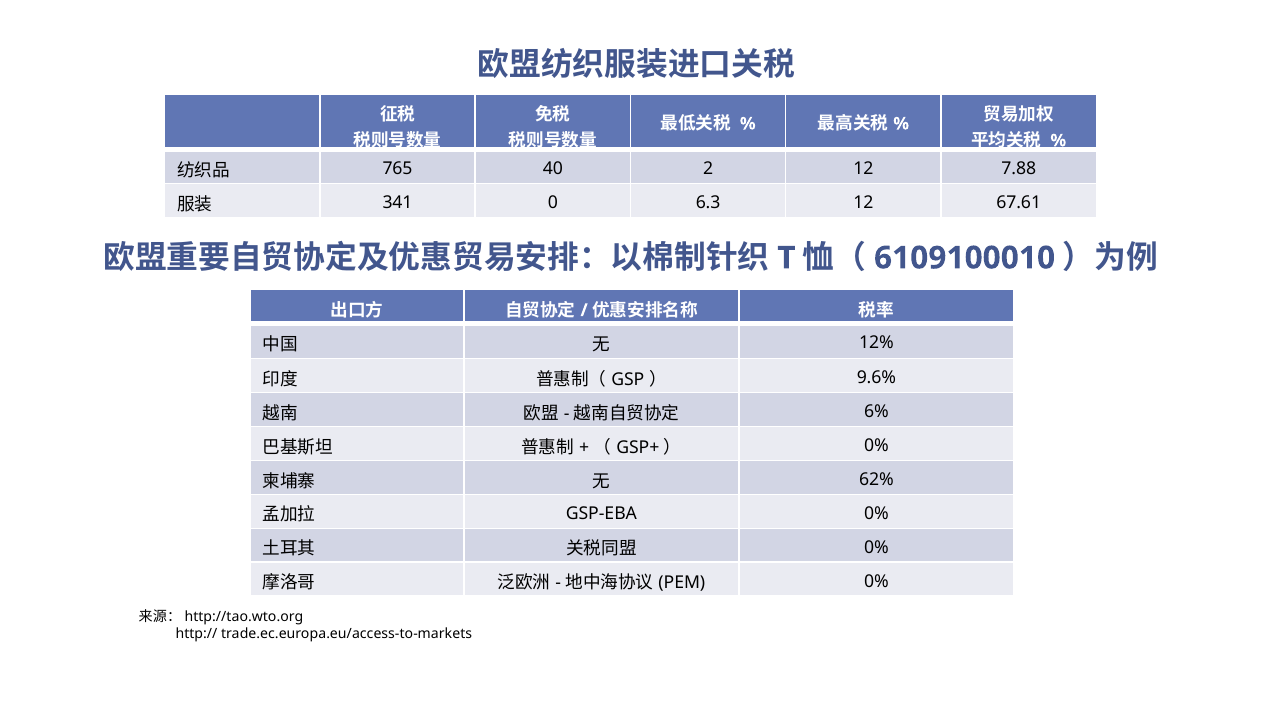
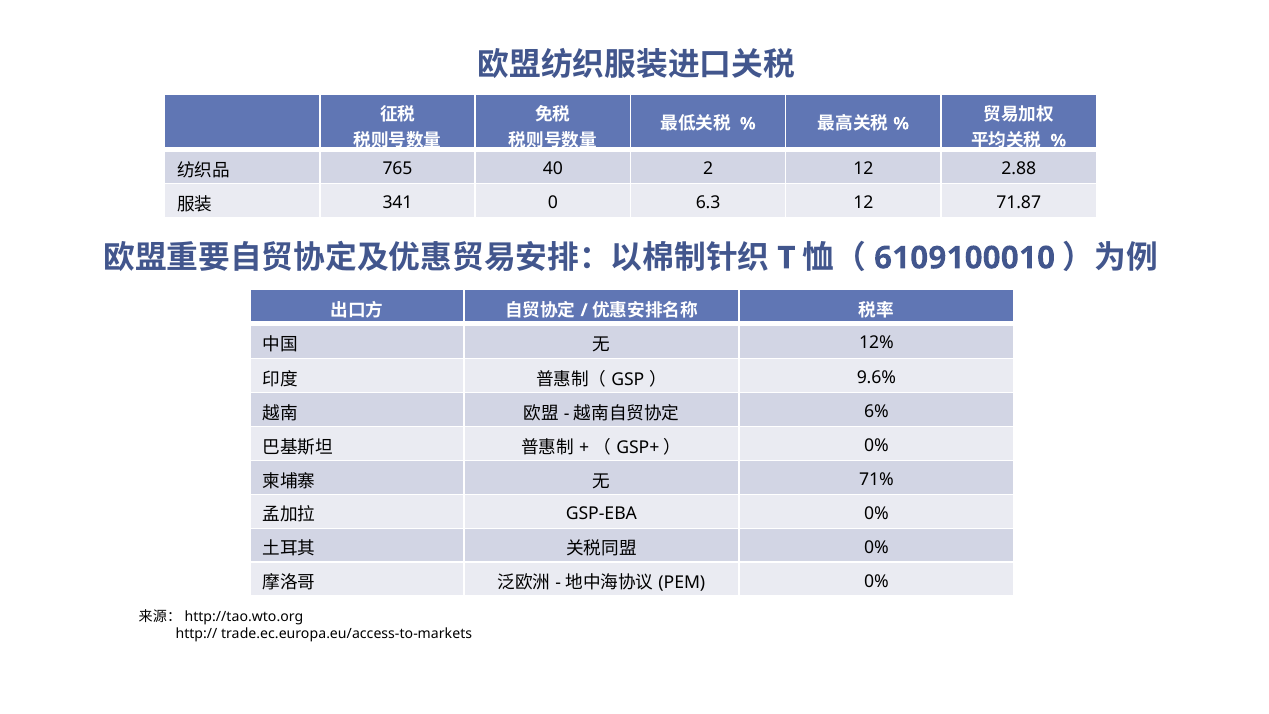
7.88: 7.88 -> 2.88 (1019, 169)
67.61: 67.61 -> 71.87 (1019, 203)
62%: 62% -> 71% (876, 480)
